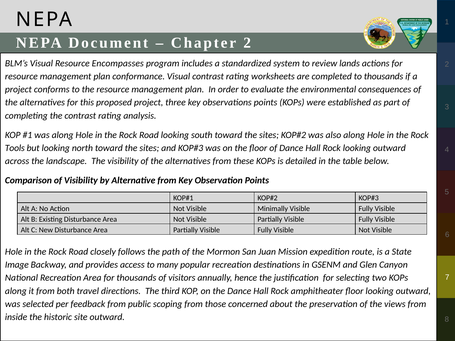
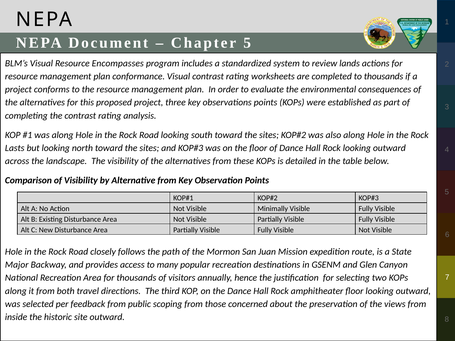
Chapter 2: 2 -> 5 (247, 43)
Tools: Tools -> Lasts (15, 148)
Image: Image -> Major (17, 265)
